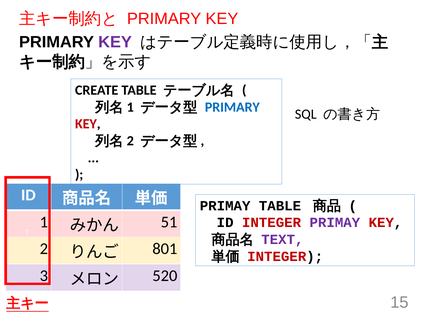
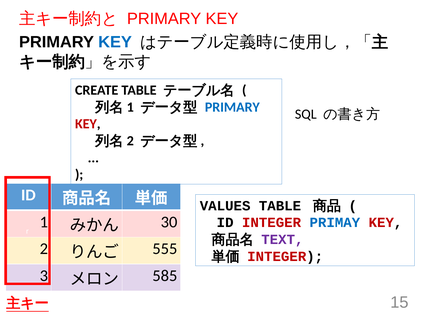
KEY colour: purple -> blue (115, 42)
PRIMAY: PRIMAY -> VALUES (225, 206)
51: 51 -> 30 (169, 222)
PRIMAY colour: purple -> blue (335, 223)
801: 801 -> 555 (165, 249)
520: 520 -> 585 (165, 276)
